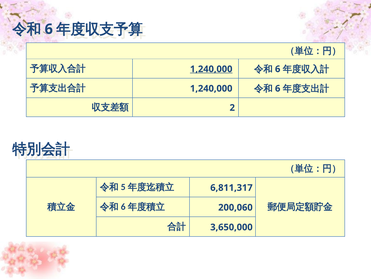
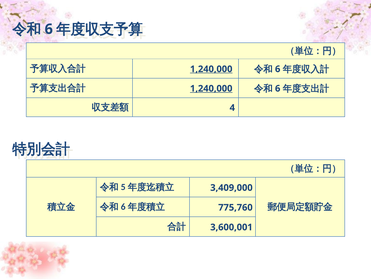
1,240,000 underline: none -> present (211, 88)
2: 2 -> 4 (232, 107)
6,811,317: 6,811,317 -> 3,409,000 (231, 187)
200,060: 200,060 -> 775,760 (235, 207)
3,650,000: 3,650,000 -> 3,600,001 (231, 227)
